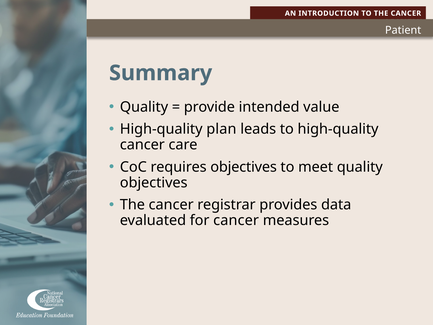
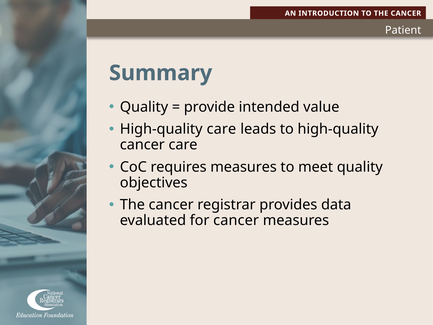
High-quality plan: plan -> care (221, 129)
requires objectives: objectives -> measures (244, 167)
